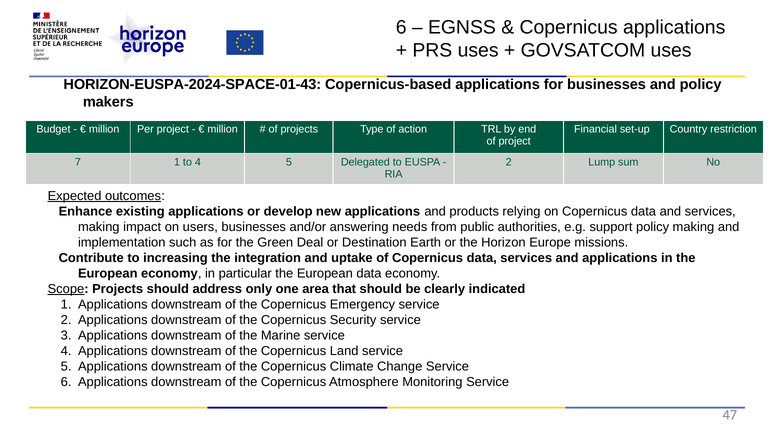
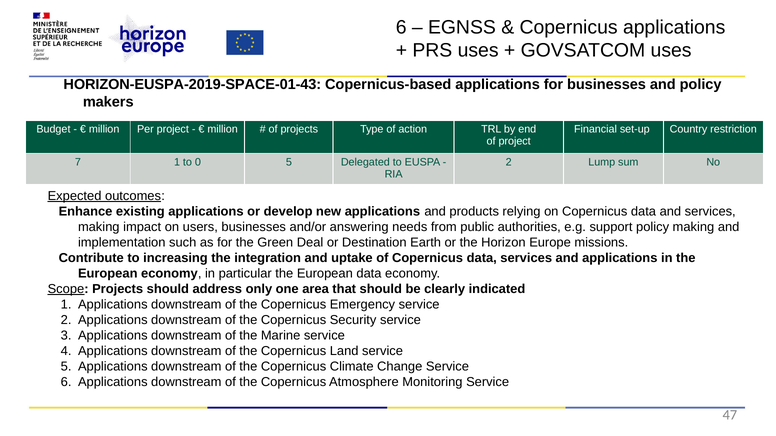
HORIZON-EUSPA-2024-SPACE-01-43: HORIZON-EUSPA-2024-SPACE-01-43 -> HORIZON-EUSPA-2019-SPACE-01-43 (192, 85)
to 4: 4 -> 0 (198, 162)
